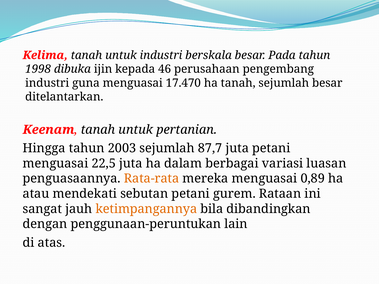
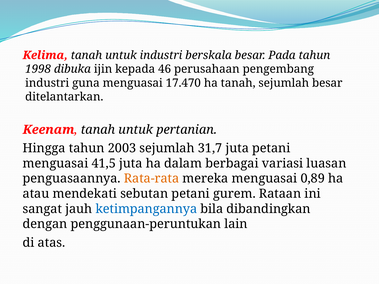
87,7: 87,7 -> 31,7 (210, 148)
22,5: 22,5 -> 41,5 (104, 164)
ketimpangannya colour: orange -> blue (146, 209)
